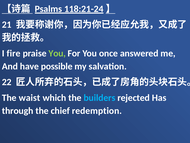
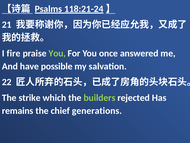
waist: waist -> strike (30, 97)
builders colour: light blue -> light green (99, 97)
through: through -> remains (18, 110)
redemption: redemption -> generations (97, 110)
